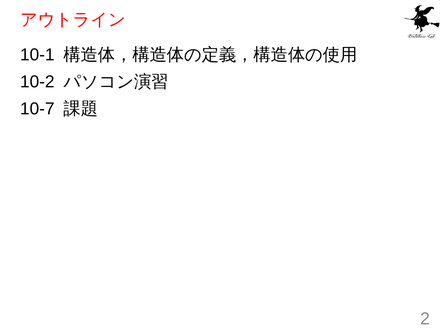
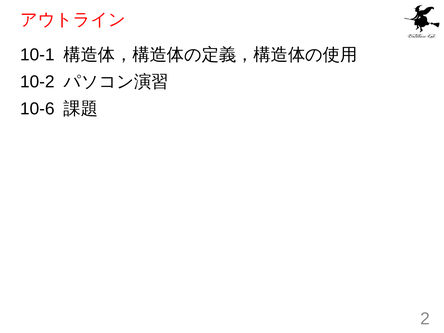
10-7: 10-7 -> 10-6 (37, 109)
